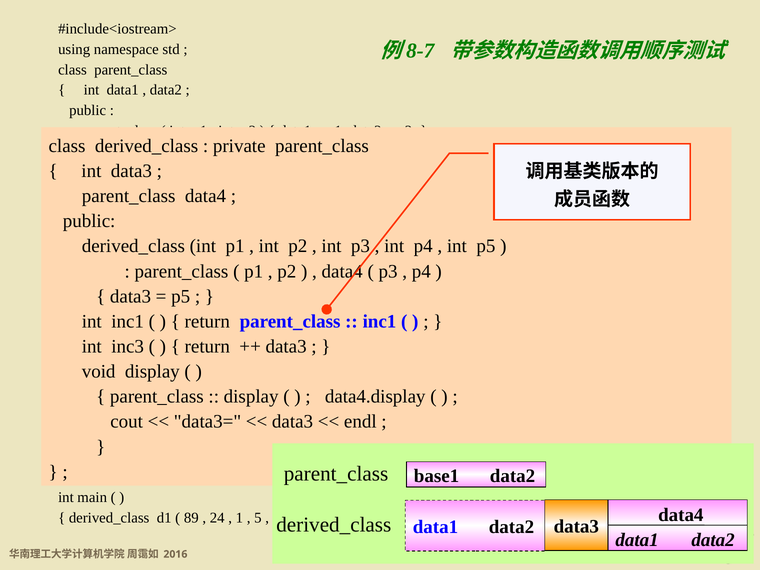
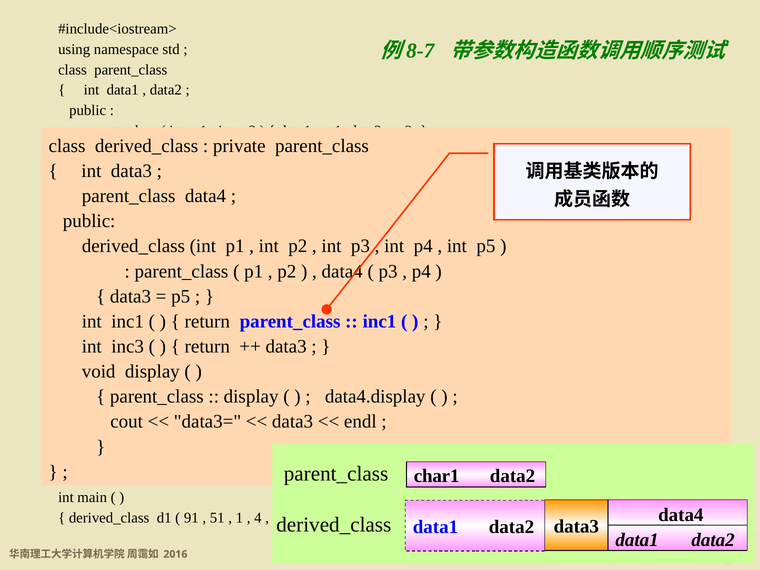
base1: base1 -> char1 (437, 476)
89: 89 -> 91 (191, 518)
24: 24 -> 51 (217, 518)
5: 5 -> 4 (258, 518)
